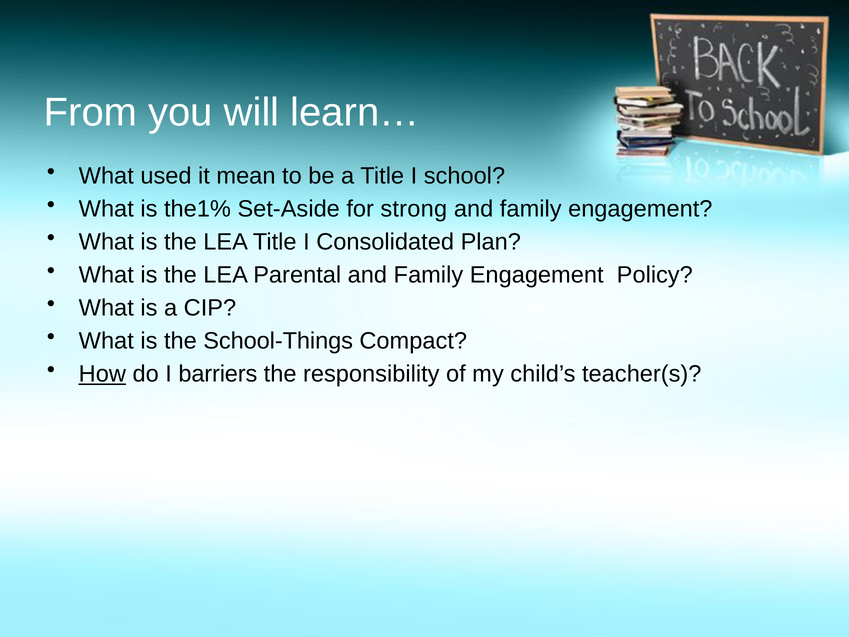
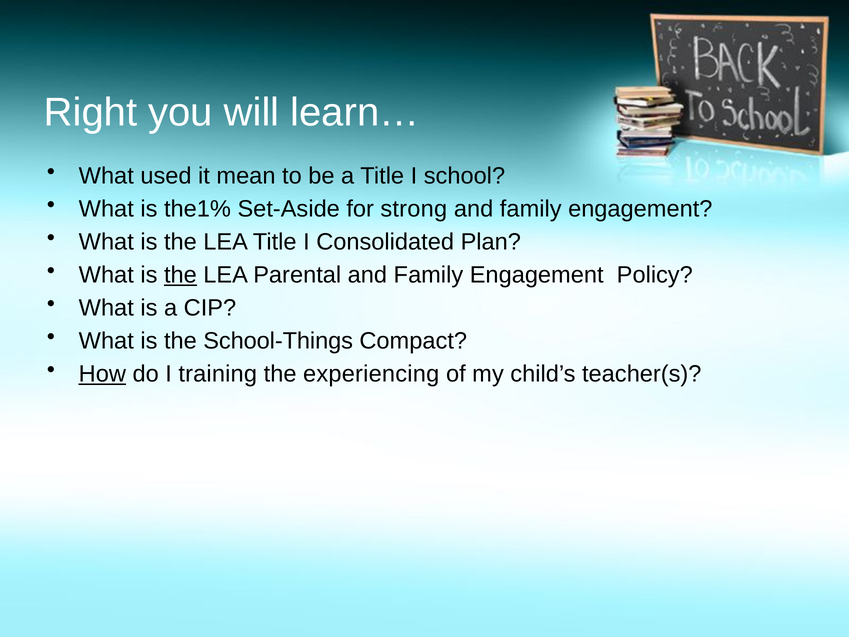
From: From -> Right (91, 112)
the underline: none -> present (180, 275)
barriers: barriers -> training (218, 374)
responsibility: responsibility -> experiencing (371, 374)
